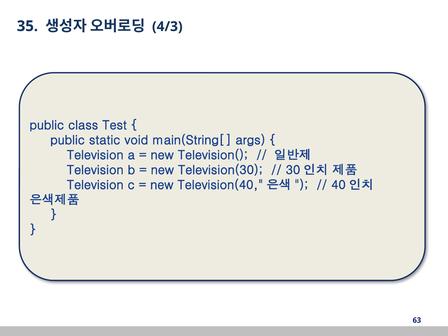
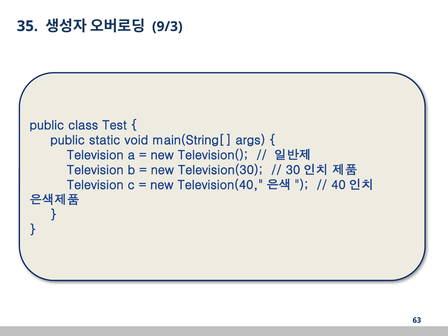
4/3: 4/3 -> 9/3 (167, 27)
